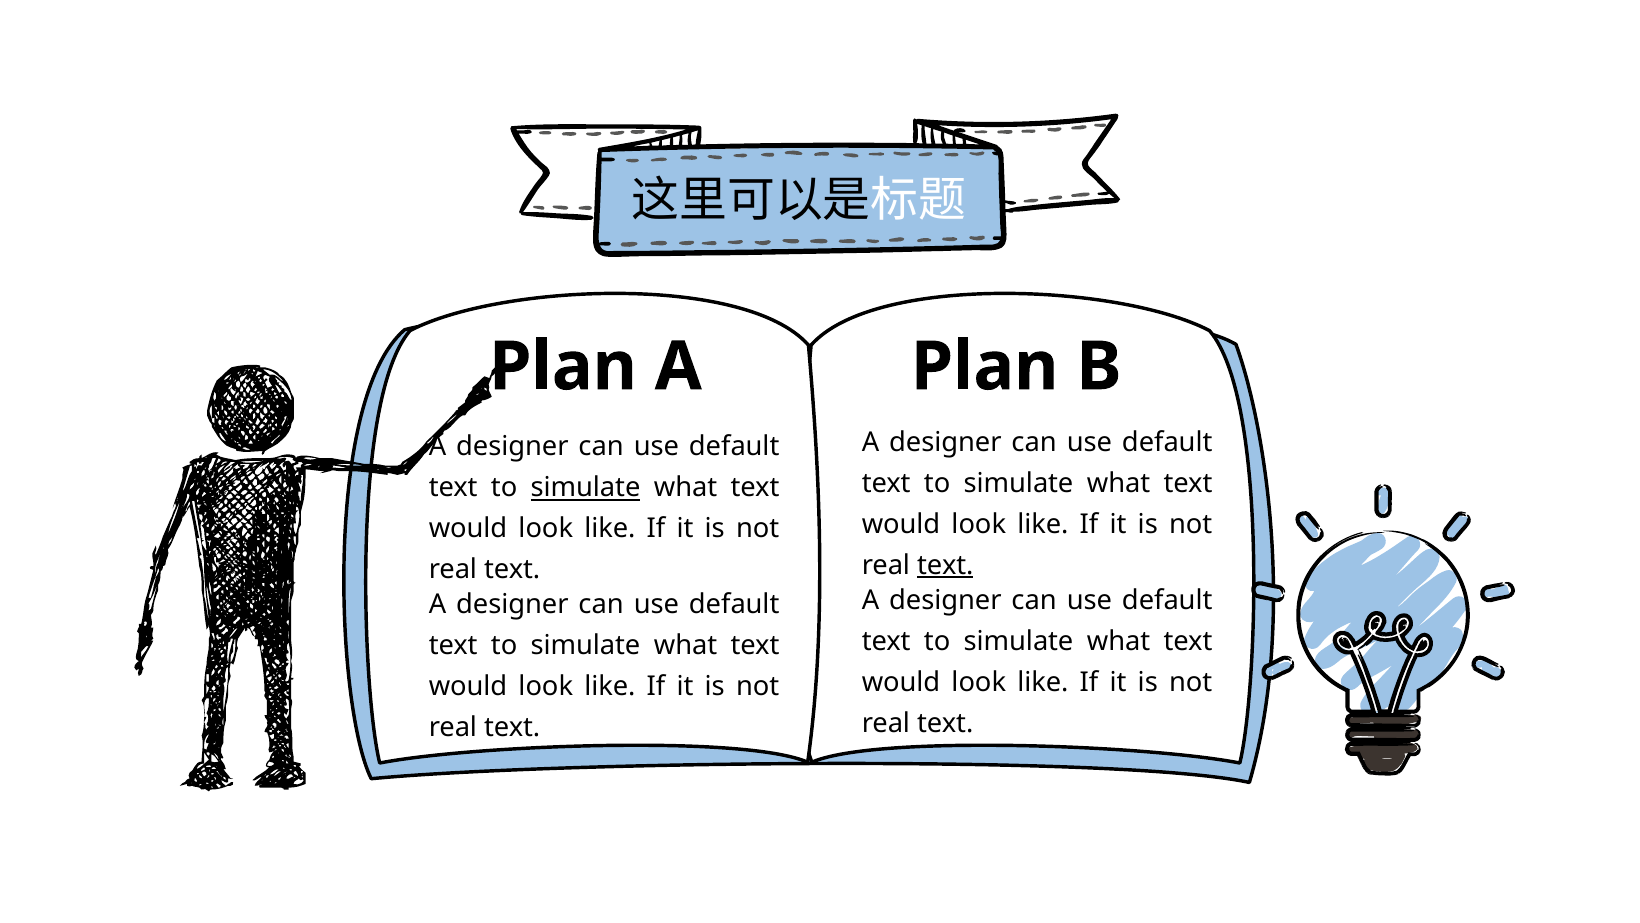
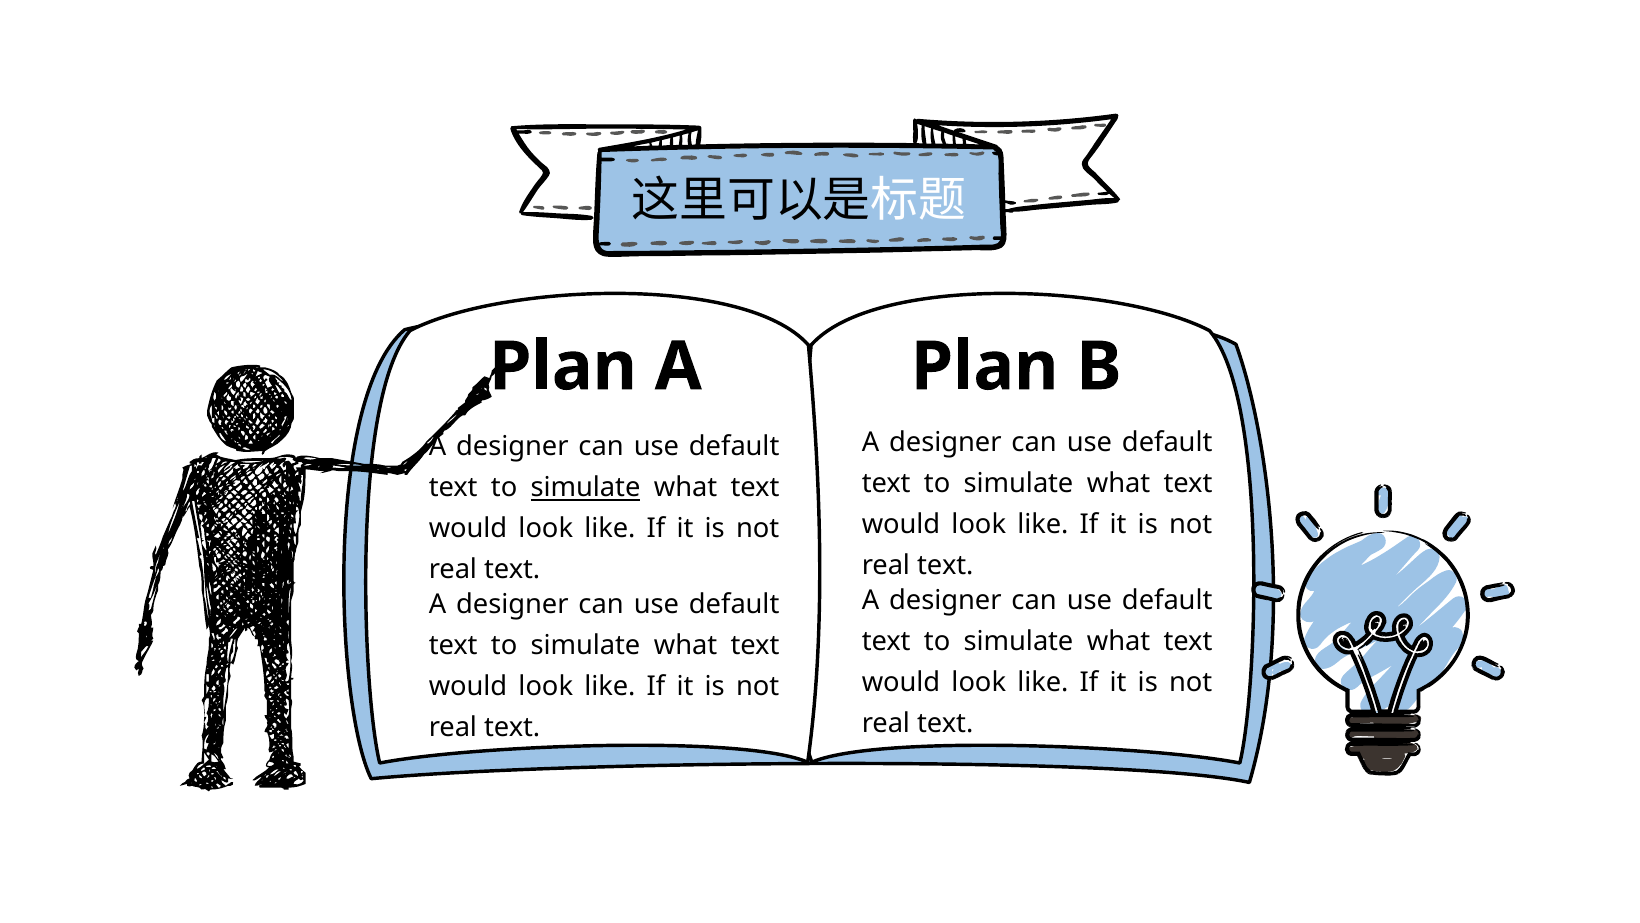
text underline: present -> none (945, 565)
